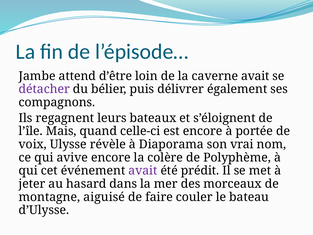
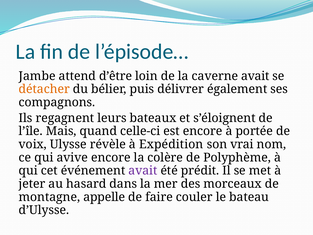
détacher colour: purple -> orange (44, 89)
Diaporama: Diaporama -> Expédition (171, 144)
aiguisé: aiguisé -> appelle (104, 197)
